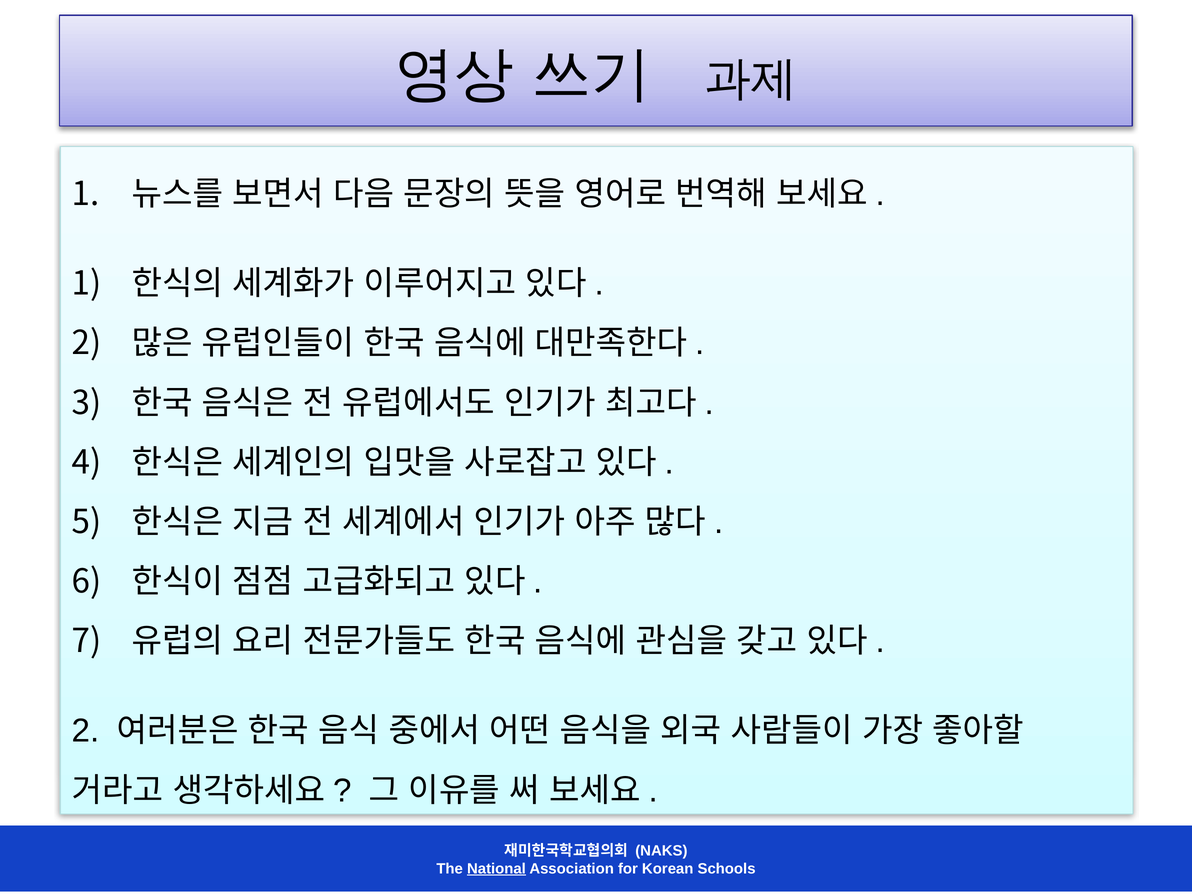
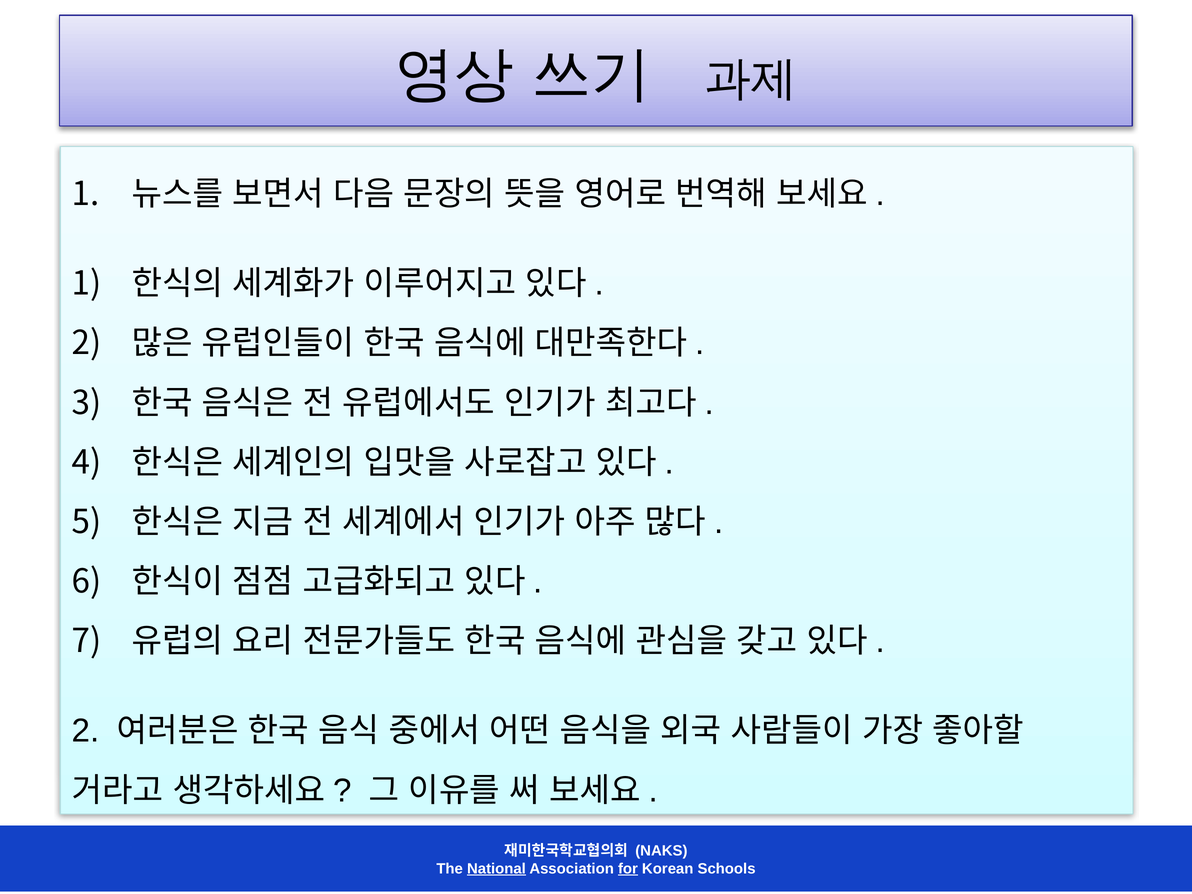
for underline: none -> present (628, 869)
